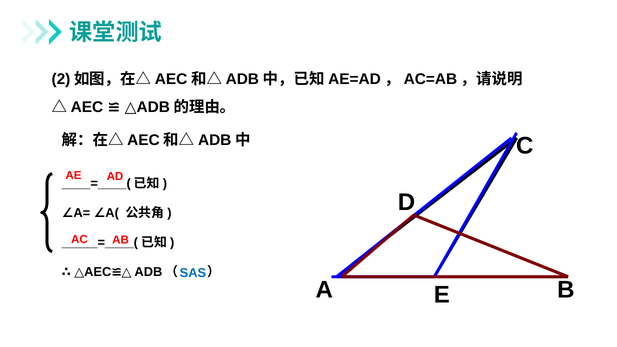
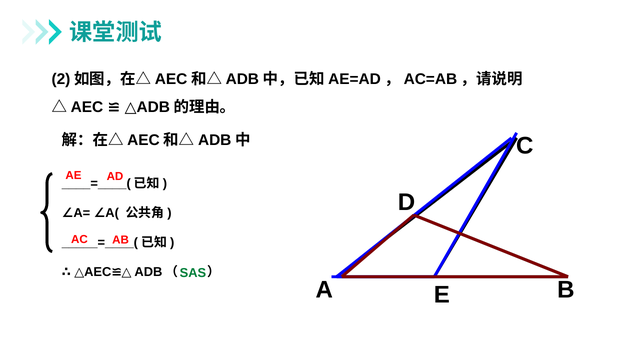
SAS colour: blue -> green (193, 273)
